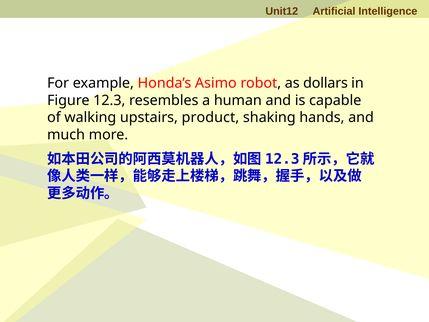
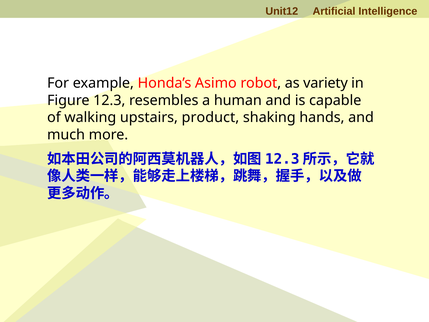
dollars: dollars -> variety (326, 83)
